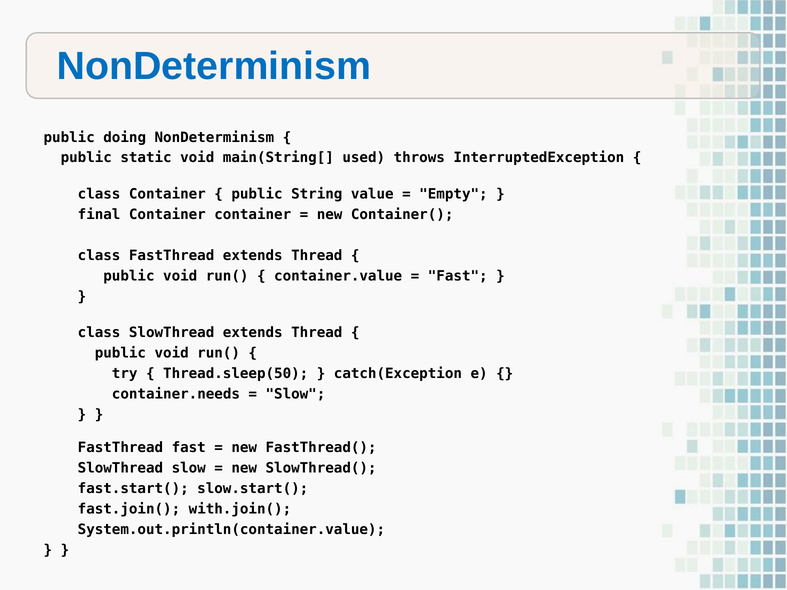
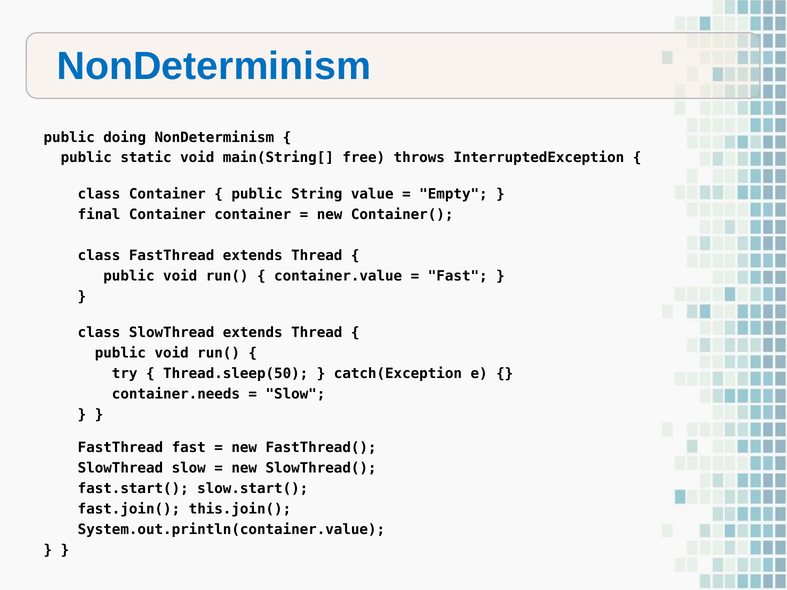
used: used -> free (364, 158)
with.join(: with.join( -> this.join( (240, 509)
